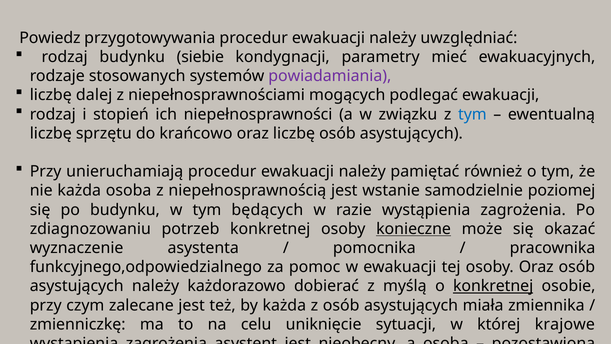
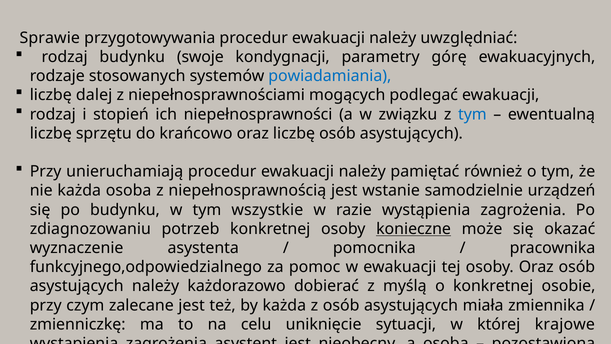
Powiedz: Powiedz -> Sprawie (50, 38)
budynku siebie: siebie -> swoje (200, 57)
mieć: mieć -> górę (449, 57)
powiadamiania colour: purple -> blue (330, 76)
poziomej: poziomej -> urządzeń (562, 191)
będących: będących -> wszystkie (267, 210)
konkretnej underline: present -> none (493, 286)
